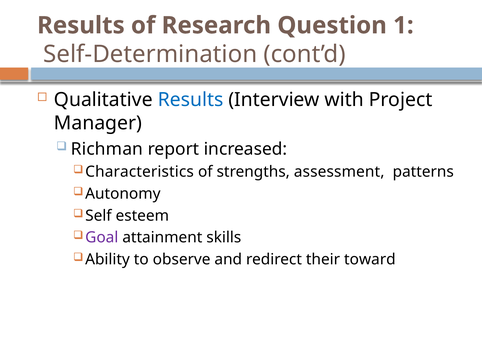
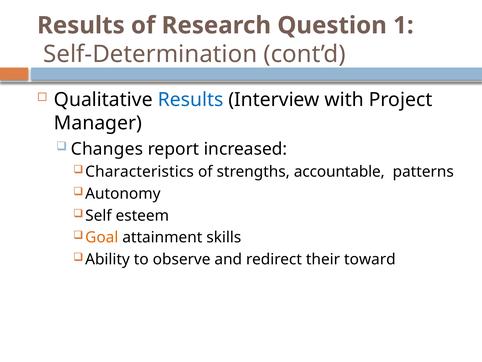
Richman: Richman -> Changes (107, 149)
assessment: assessment -> accountable (339, 172)
Goal colour: purple -> orange (102, 237)
